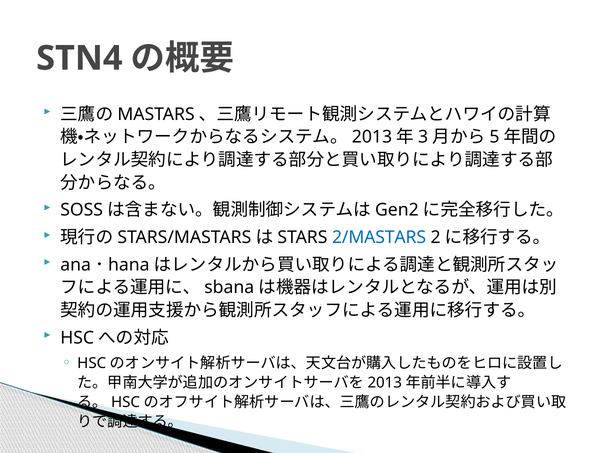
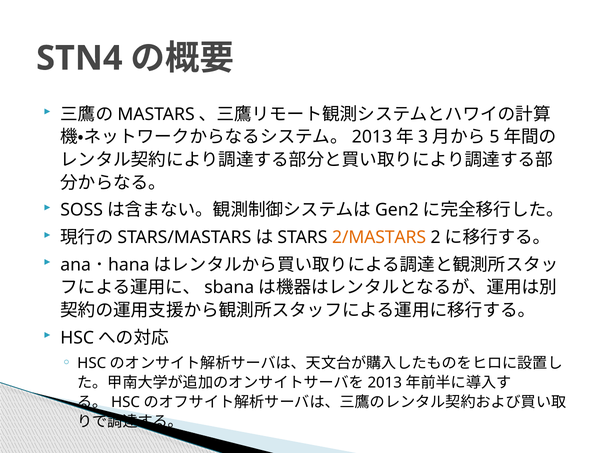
2/MASTARS colour: blue -> orange (379, 237)
